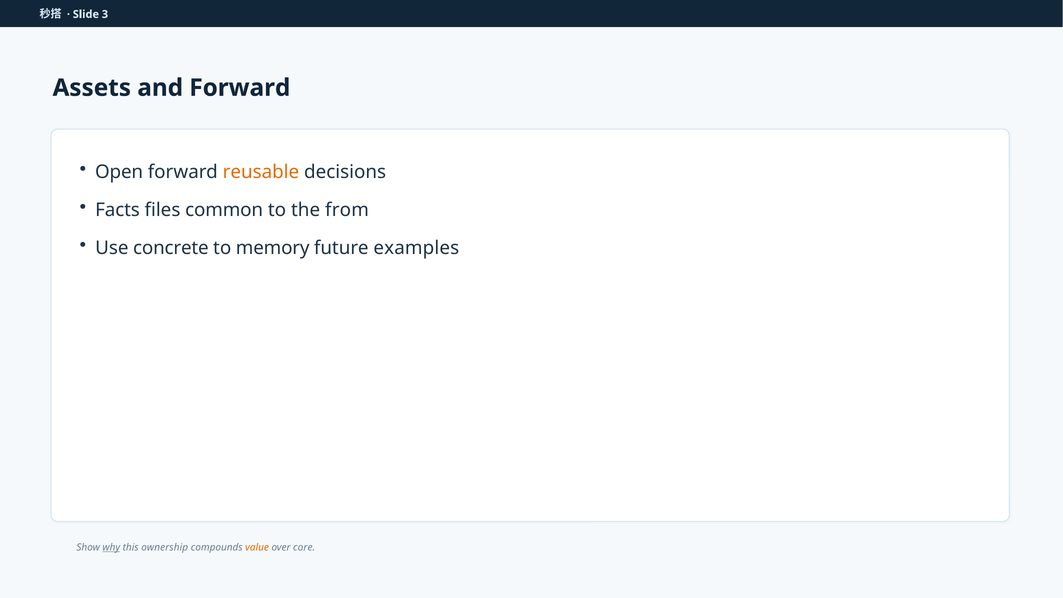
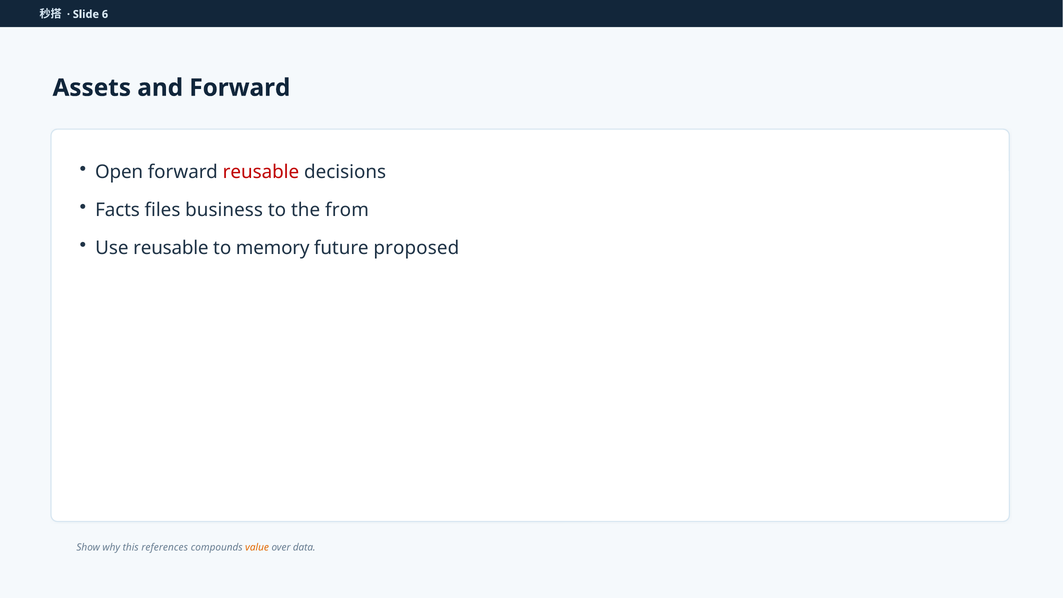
3: 3 -> 6 (105, 14)
reusable colour: orange -> red (261, 172)
common: common -> business (224, 210)
Use concrete: concrete -> reusable (171, 248)
examples: examples -> proposed (416, 248)
why underline: present -> none (111, 548)
ownership: ownership -> references (165, 548)
core: core -> data (304, 548)
